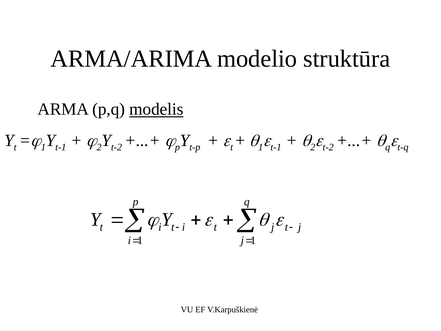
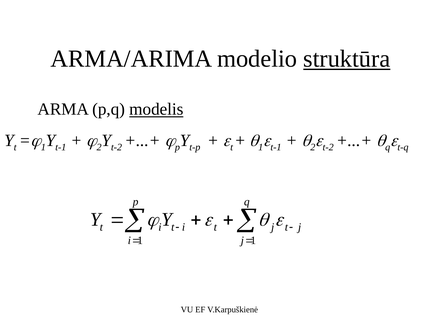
struktūra underline: none -> present (347, 59)
